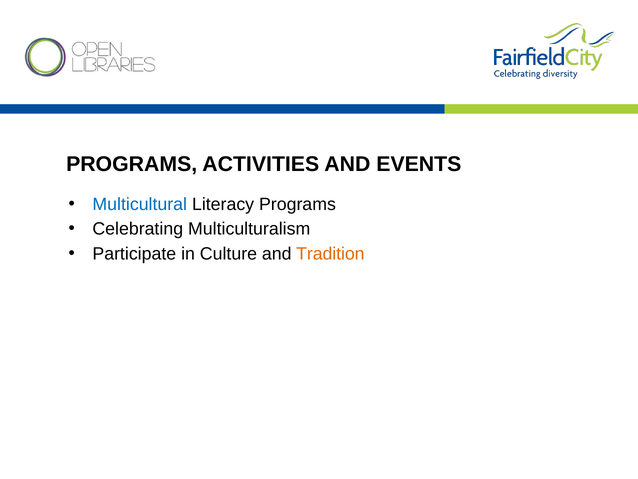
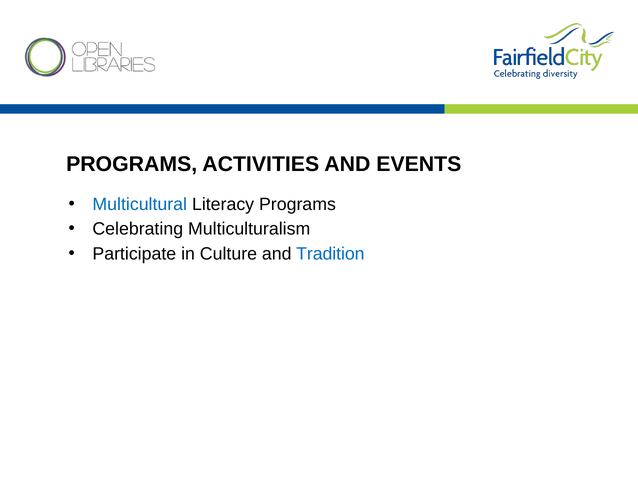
Tradition colour: orange -> blue (330, 254)
